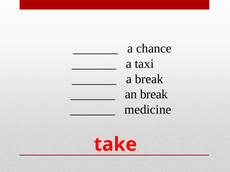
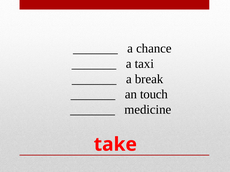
an break: break -> touch (154, 95)
